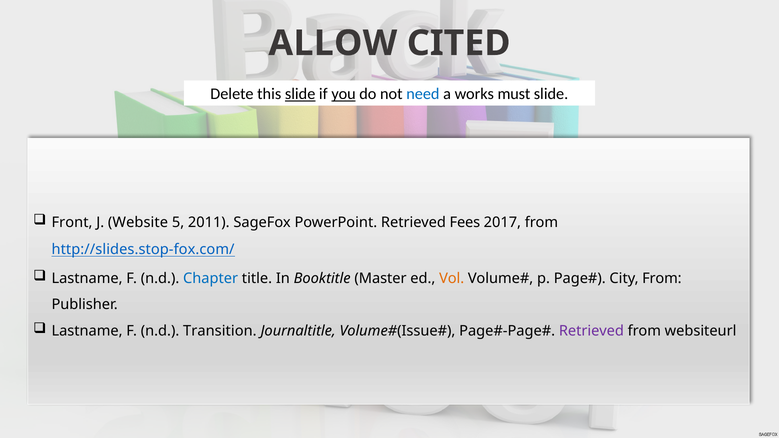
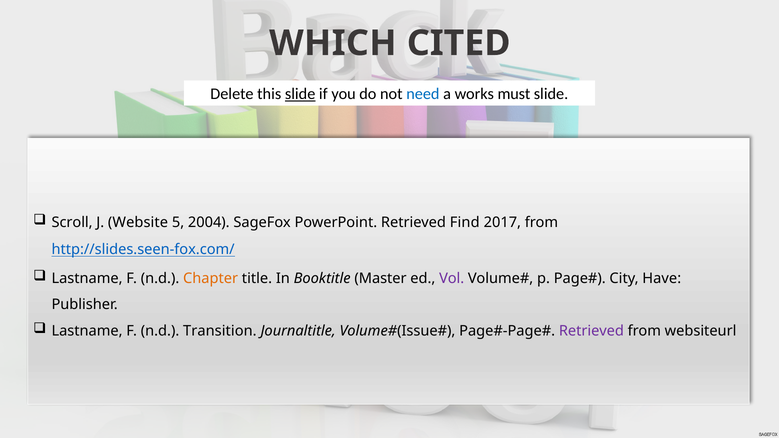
ALLOW: ALLOW -> WHICH (333, 43)
you underline: present -> none (344, 94)
Front: Front -> Scroll (72, 222)
2011: 2011 -> 2004 (209, 222)
Fees: Fees -> Find (465, 222)
http://slides.stop-fox.com/: http://slides.stop-fox.com/ -> http://slides.seen-fox.com/ (143, 250)
Chapter colour: blue -> orange (211, 278)
Vol colour: orange -> purple (452, 278)
City From: From -> Have (662, 278)
